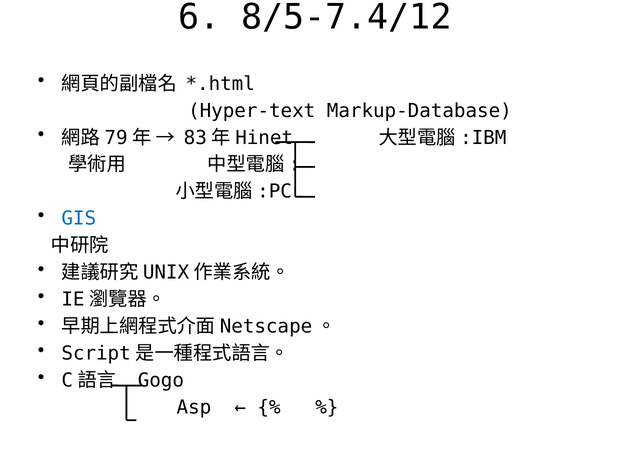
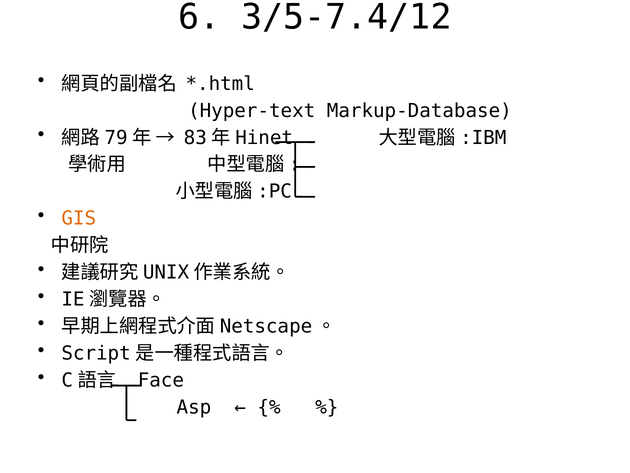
8/5-7.4/12: 8/5-7.4/12 -> 3/5-7.4/12 (346, 17)
GIS colour: blue -> orange (79, 218)
Gogo: Gogo -> Face (161, 380)
